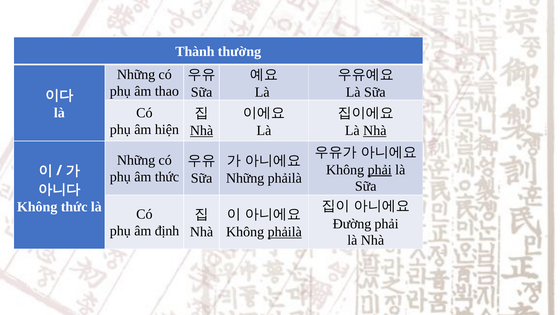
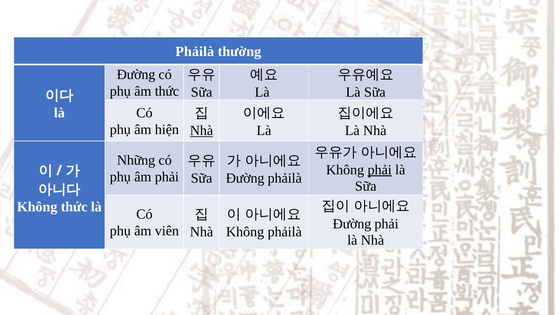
Thành: Thành -> Phảilà (195, 51)
Những: Những -> Đường (136, 75)
âm thao: thao -> thức (167, 91)
Nhà underline: present -> none (375, 131)
âm thức: thức -> phải (167, 177)
Những: Những -> Đường (245, 178)
định: định -> viên (167, 231)
phảilà underline: present -> none (285, 232)
